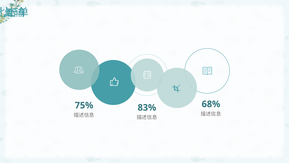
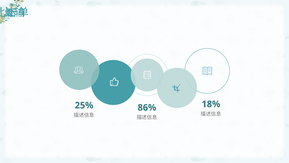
68%: 68% -> 18% (211, 104)
75%: 75% -> 25% (84, 105)
83%: 83% -> 86% (147, 107)
